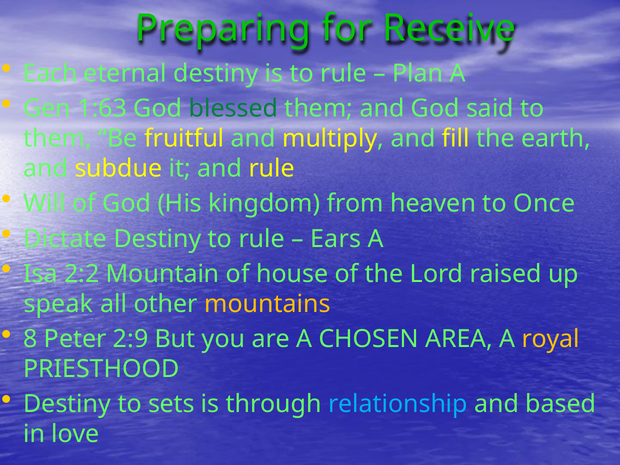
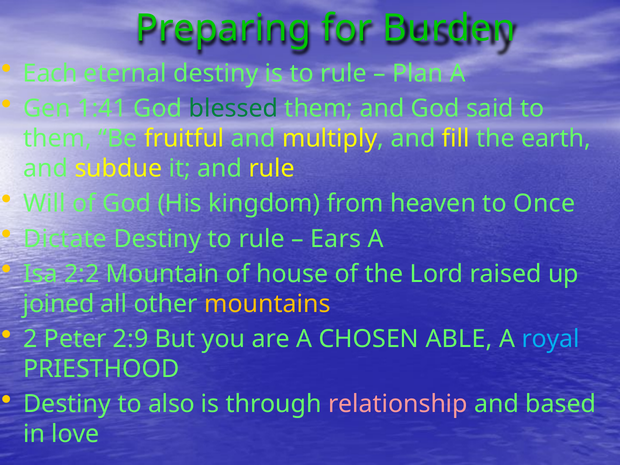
Receive: Receive -> Burden (449, 28)
1:63: 1:63 -> 1:41 (102, 109)
speak: speak -> joined (59, 304)
8: 8 -> 2 (30, 339)
AREA: AREA -> ABLE (459, 339)
royal colour: yellow -> light blue (551, 339)
sets: sets -> also (171, 404)
relationship colour: light blue -> pink (398, 404)
